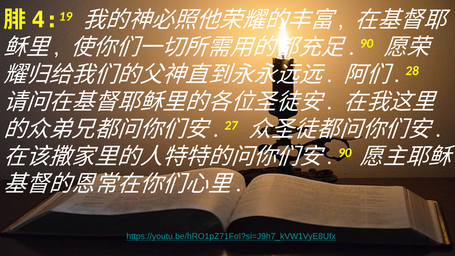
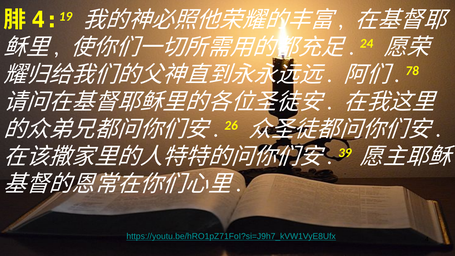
90: 90 -> 24 (367, 44)
28: 28 -> 78 (412, 71)
27: 27 -> 26 (231, 126)
90: 90 -> 39 (345, 153)
